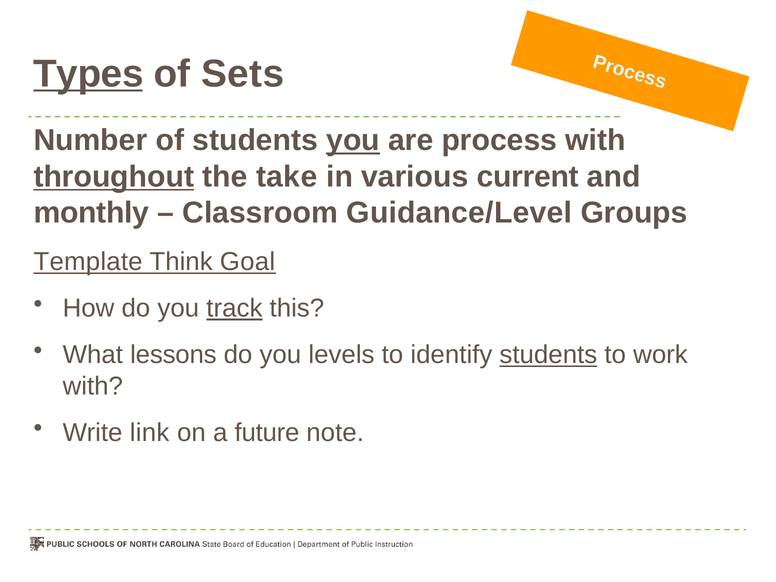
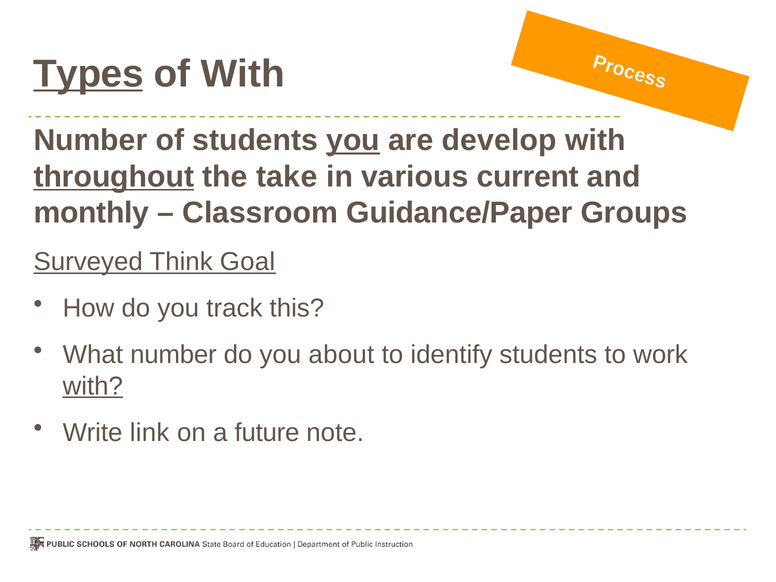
of Sets: Sets -> With (243, 74)
process: process -> develop (499, 141)
Guidance/Level: Guidance/Level -> Guidance/Paper (459, 213)
Template: Template -> Surveyed (88, 262)
track underline: present -> none (234, 308)
What lessons: lessons -> number (173, 355)
levels: levels -> about (341, 355)
students underline: present -> none (548, 355)
with underline: none -> present (93, 386)
